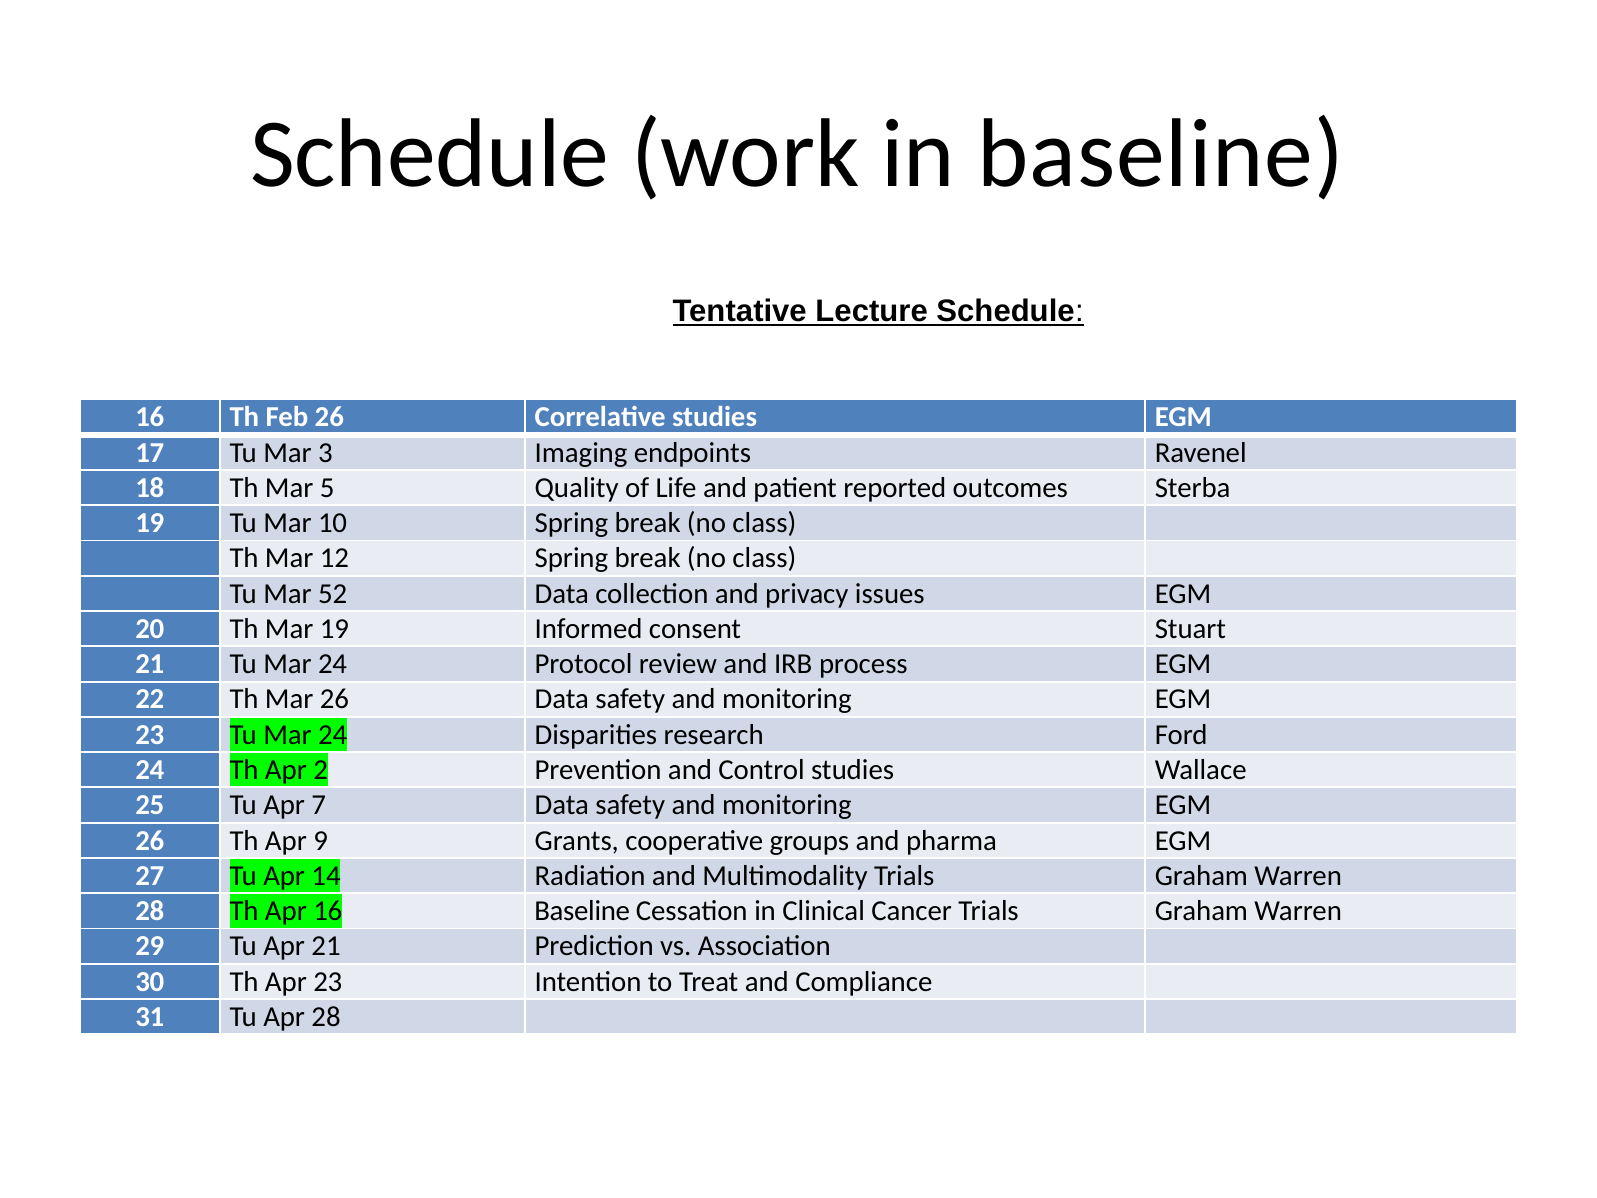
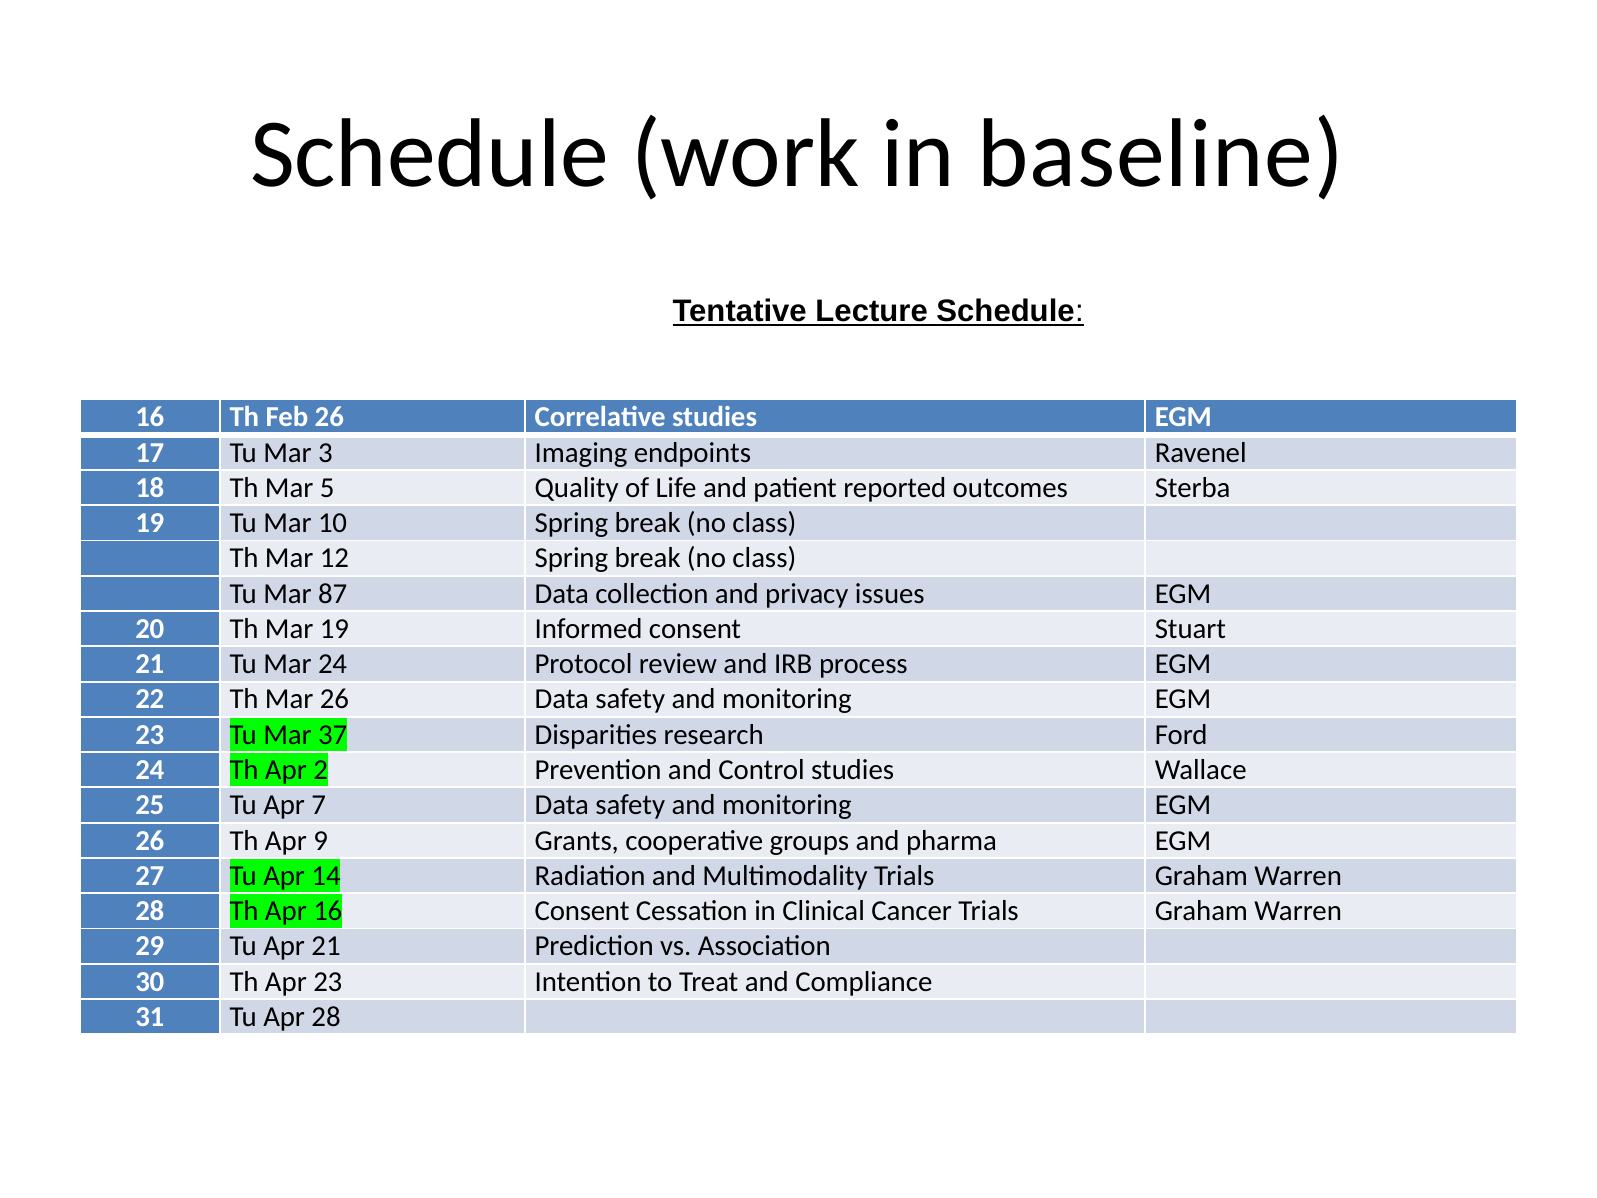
52: 52 -> 87 (333, 594)
23 Tu Mar 24: 24 -> 37 (333, 735)
16 Baseline: Baseline -> Consent (582, 911)
